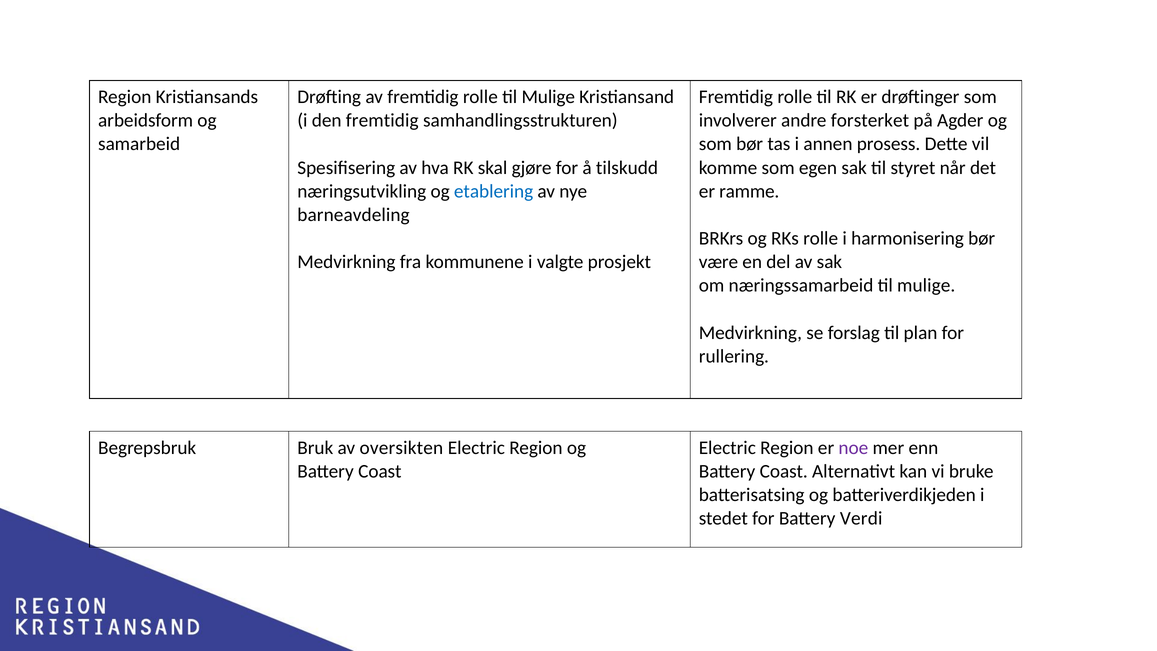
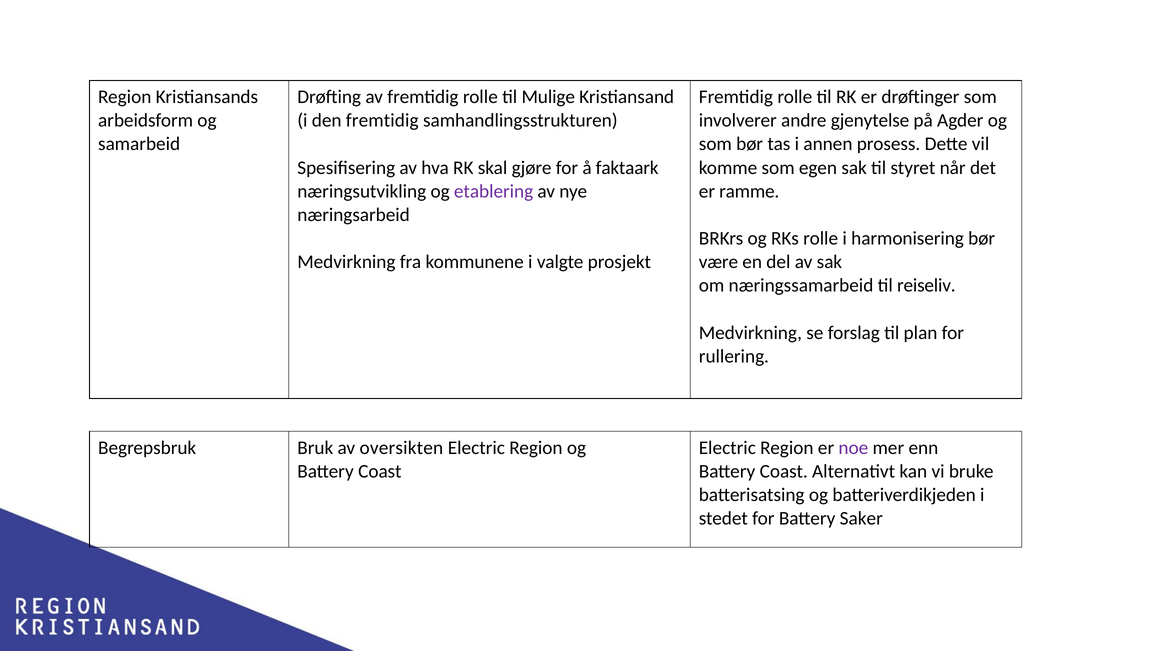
forsterket: forsterket -> gjenytelse (870, 121)
tilskudd: tilskudd -> faktaark (627, 168)
etablering colour: blue -> purple (494, 191)
barneavdeling: barneavdeling -> næringsarbeid (354, 215)
næringssamarbeid til mulige: mulige -> reiseliv (926, 286)
Verdi: Verdi -> Saker (861, 518)
